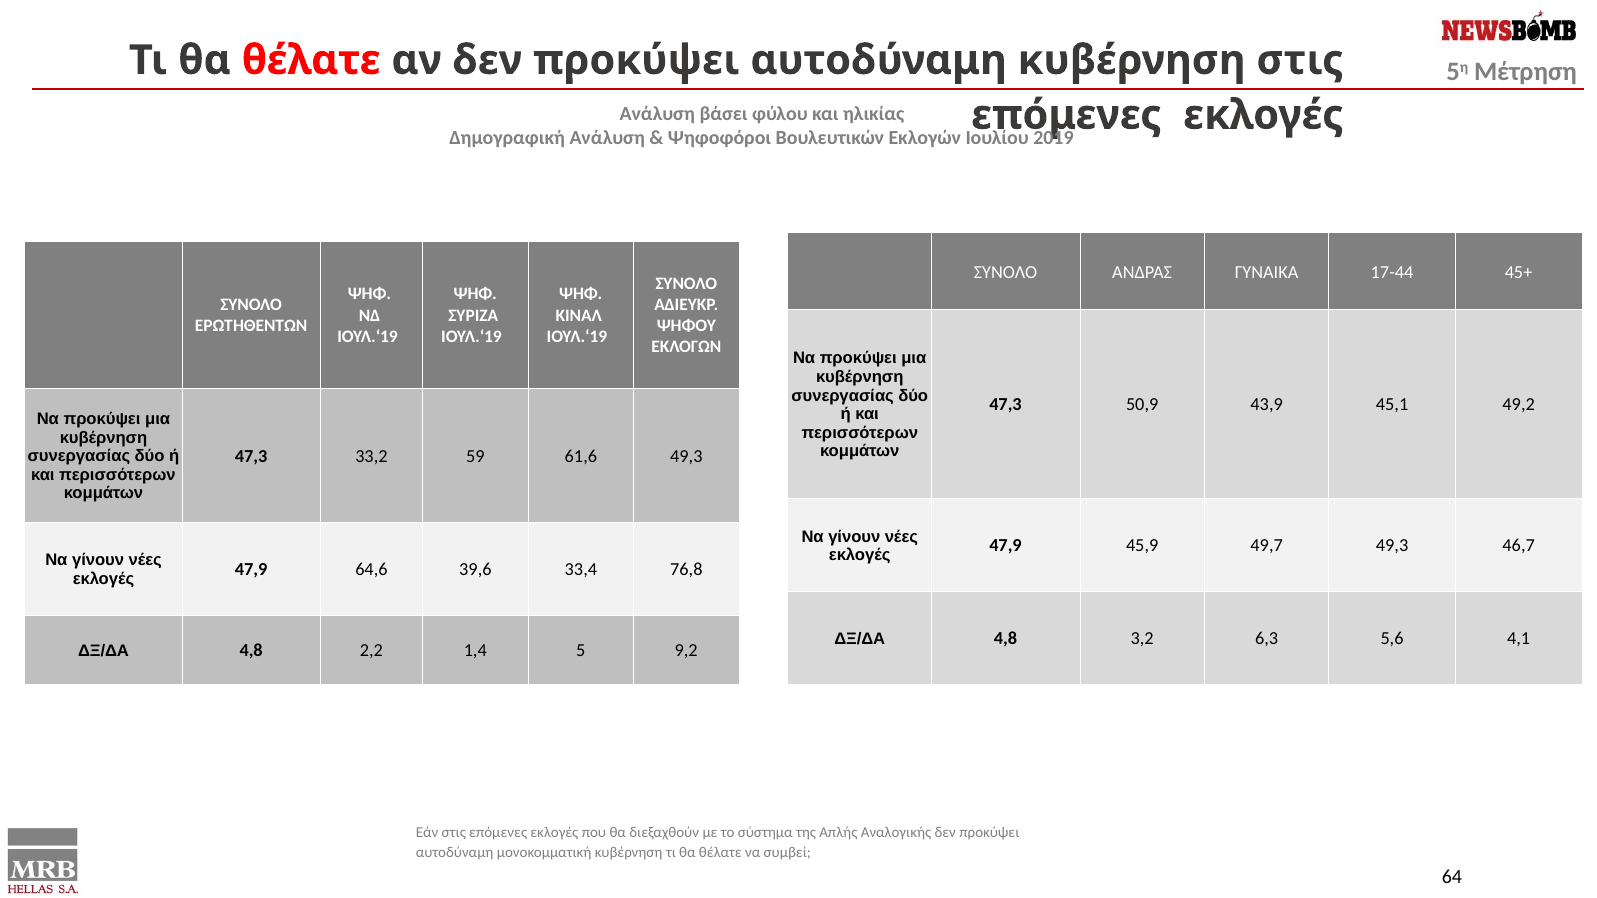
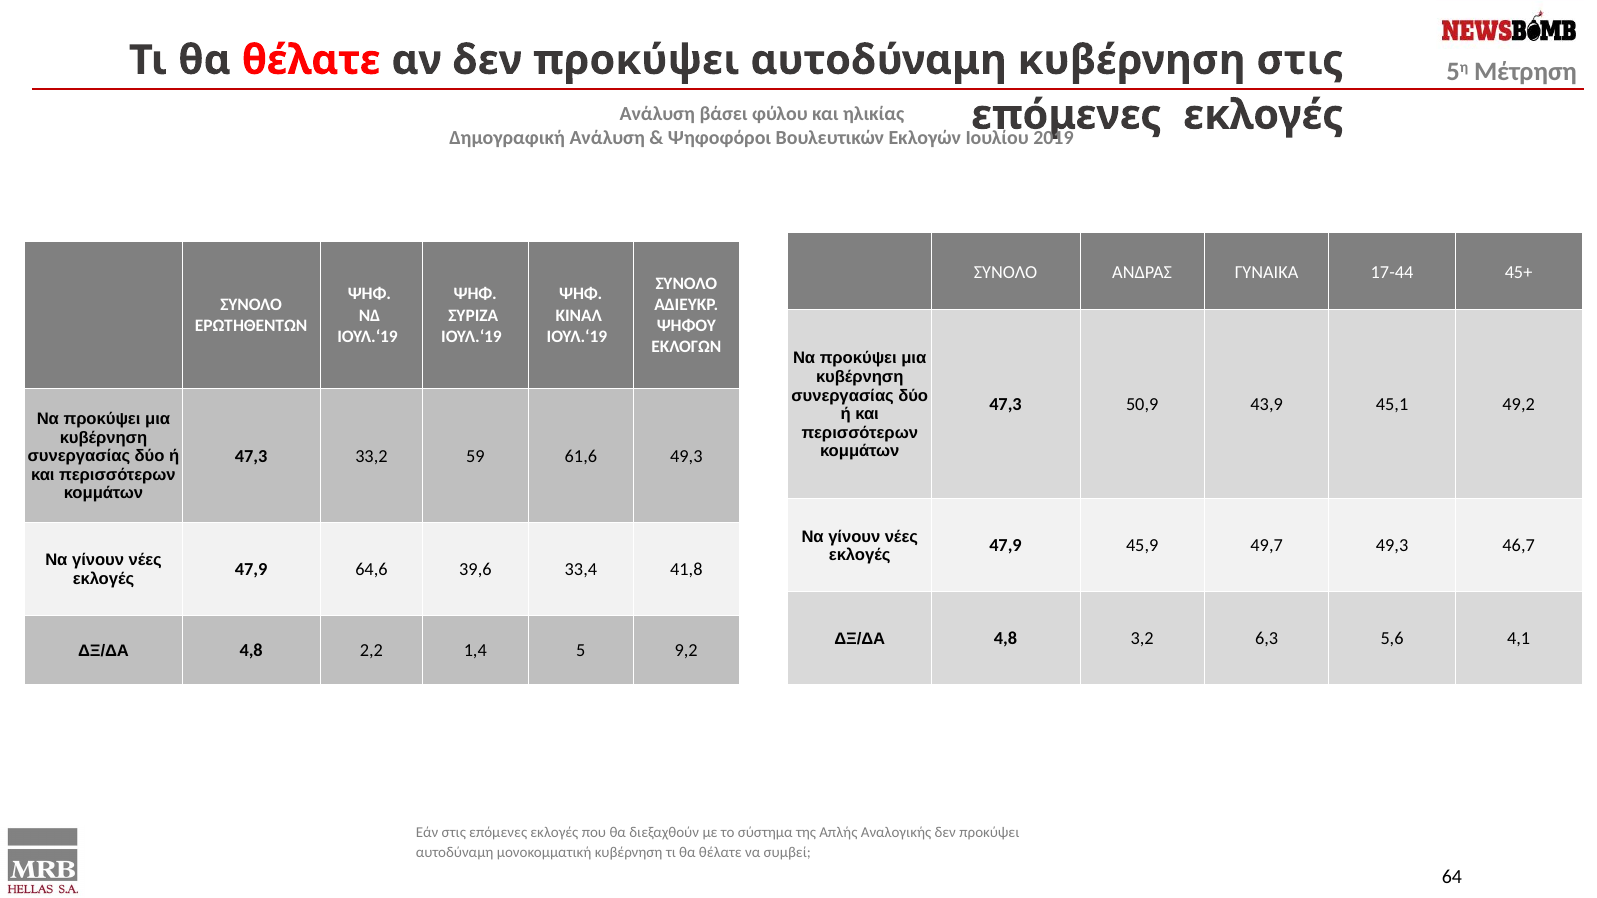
76,8: 76,8 -> 41,8 (686, 570)
